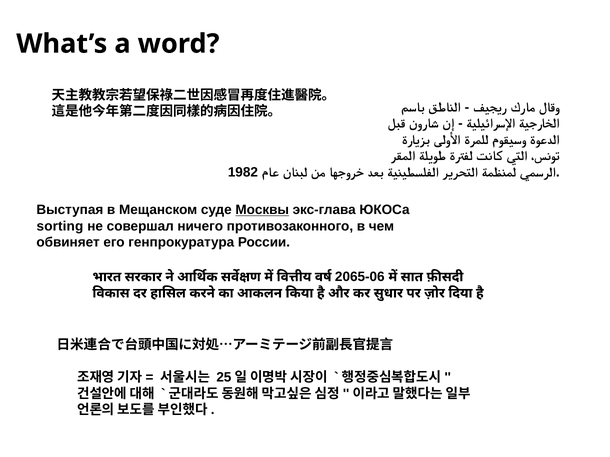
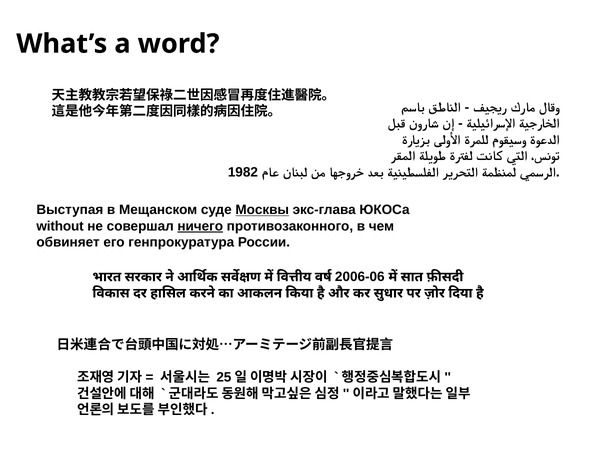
sorting: sorting -> without (60, 226)
ничего underline: none -> present (200, 226)
2065-06: 2065-06 -> 2006-06 (360, 277)
